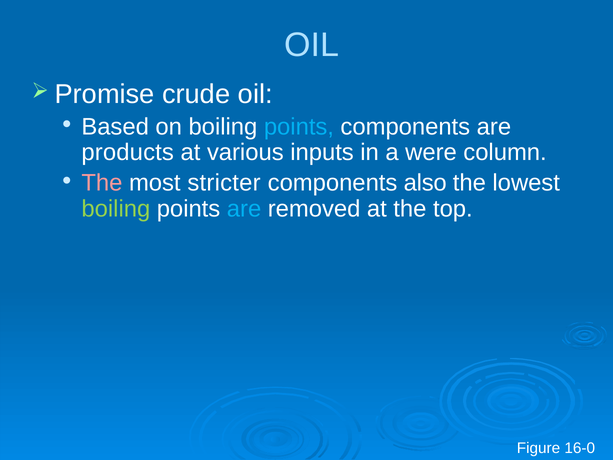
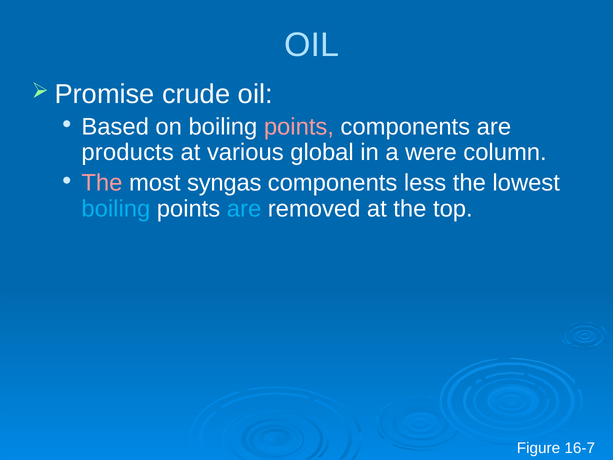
points colour: light blue -> pink (299, 127)
inputs: inputs -> global (322, 152)
stricter: stricter -> syngas (224, 183)
also: also -> less (425, 183)
boiling colour: light green -> light blue (116, 209)
16-0: 16-0 -> 16-7 (580, 448)
